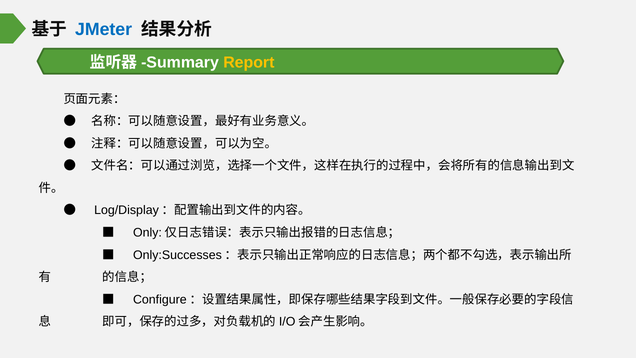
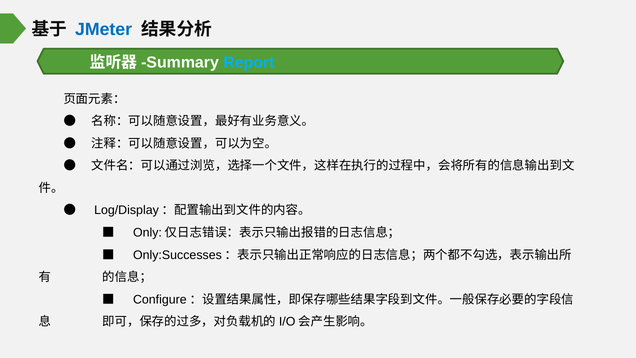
Report colour: yellow -> light blue (249, 62)
